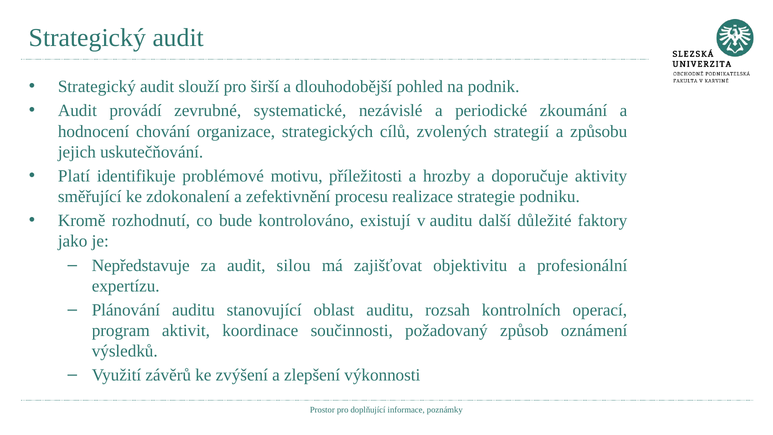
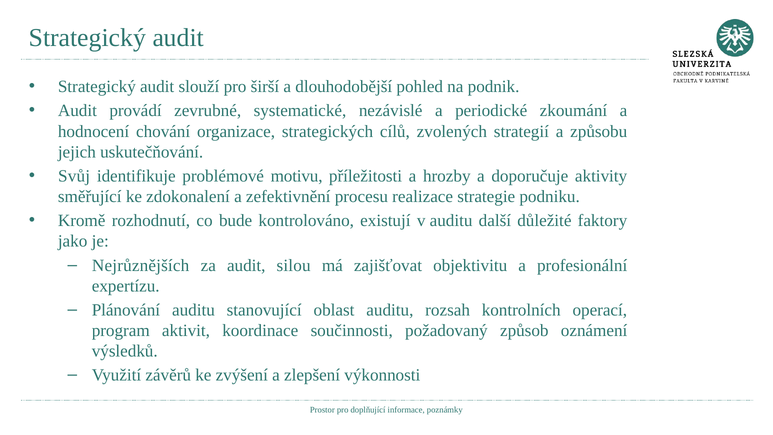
Platí: Platí -> Svůj (74, 176)
Nepředstavuje: Nepředstavuje -> Nejrůznějších (141, 265)
